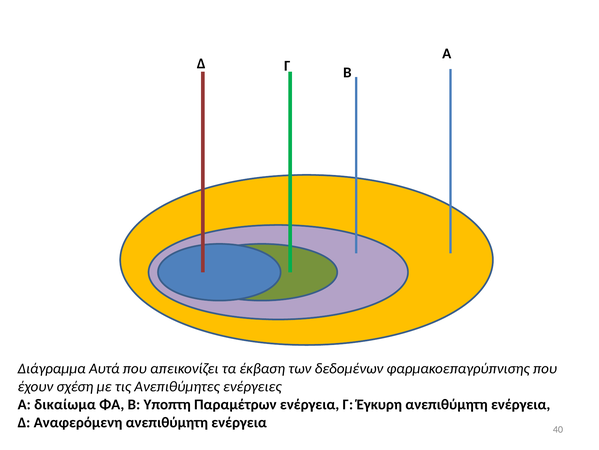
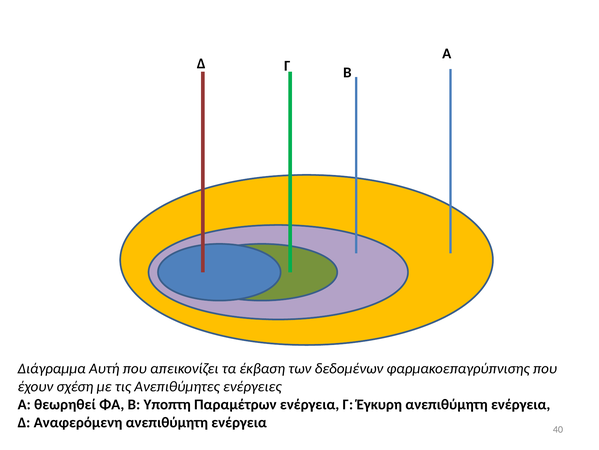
Αυτά: Αυτά -> Αυτή (104, 368)
δικαίωμα: δικαίωμα -> θεωρηθεί (65, 404)
